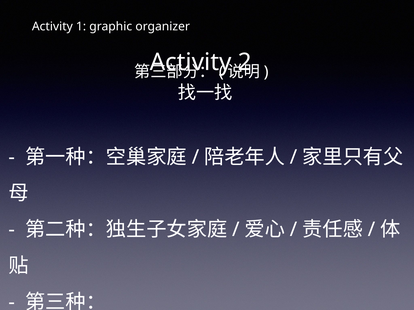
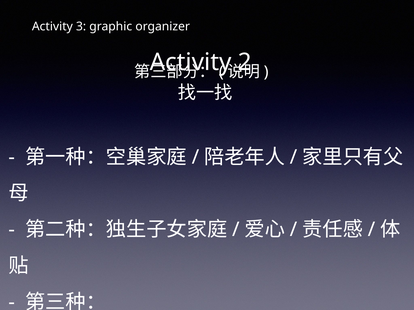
1: 1 -> 3 (81, 26)
